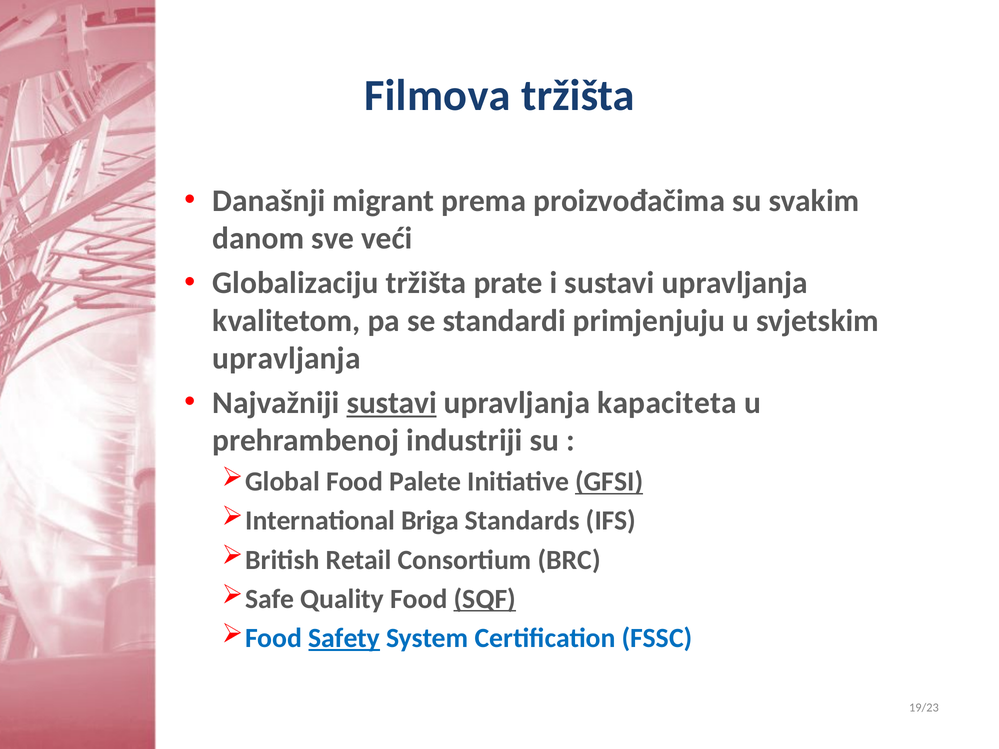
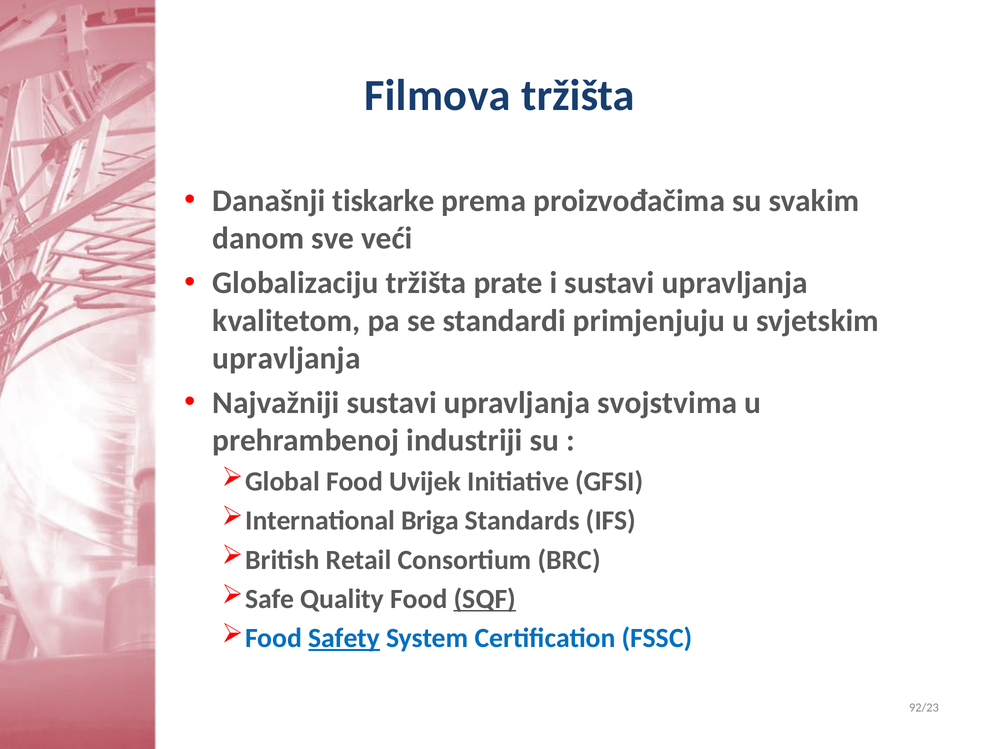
migrant: migrant -> tiskarke (383, 201)
sustavi underline: present -> none (392, 403)
kapaciteta: kapaciteta -> svojstvima (667, 403)
Palete: Palete -> Uvijek (425, 482)
GFSI underline: present -> none (609, 482)
19/23: 19/23 -> 92/23 (924, 708)
